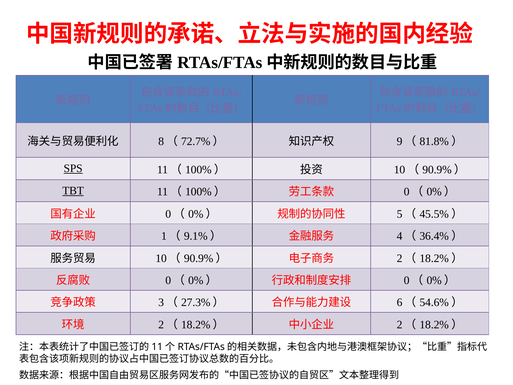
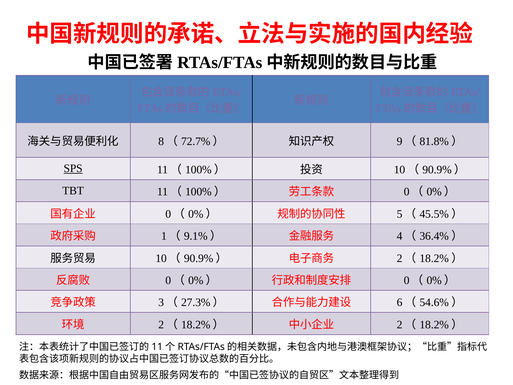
TBT underline: present -> none (73, 191)
